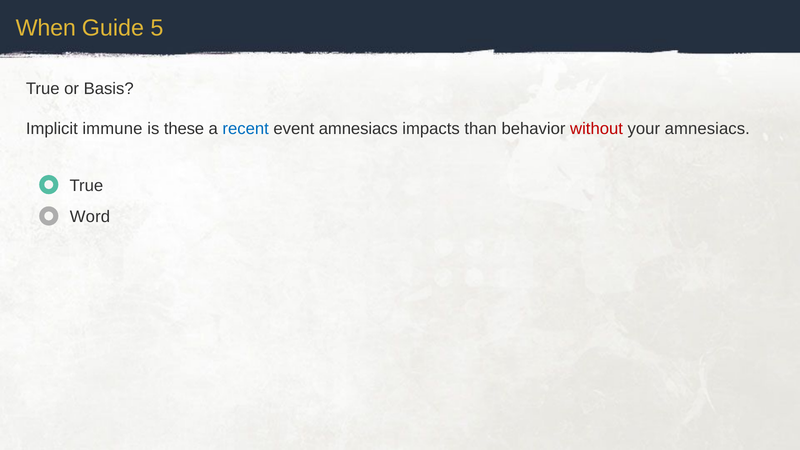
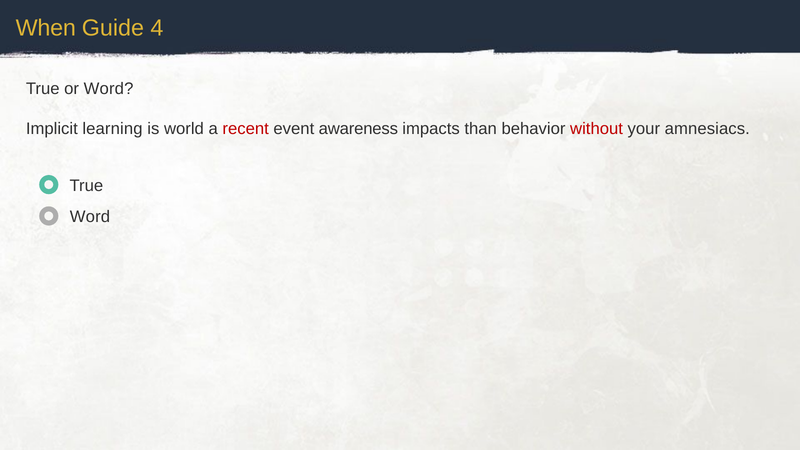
5: 5 -> 4 (157, 28)
or Basis: Basis -> Word (109, 89)
immune: immune -> learning (112, 129)
these: these -> world (184, 129)
recent colour: blue -> red (246, 129)
event amnesiacs: amnesiacs -> awareness (358, 129)
